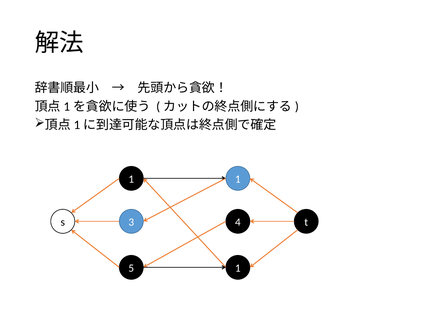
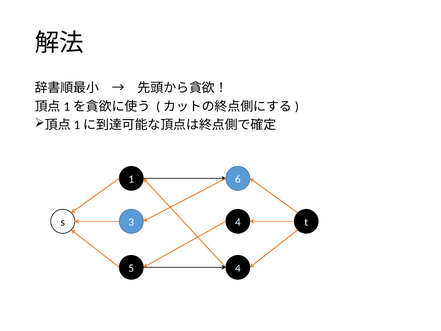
1 1: 1 -> 6 (238, 179)
5 1: 1 -> 4 (238, 268)
